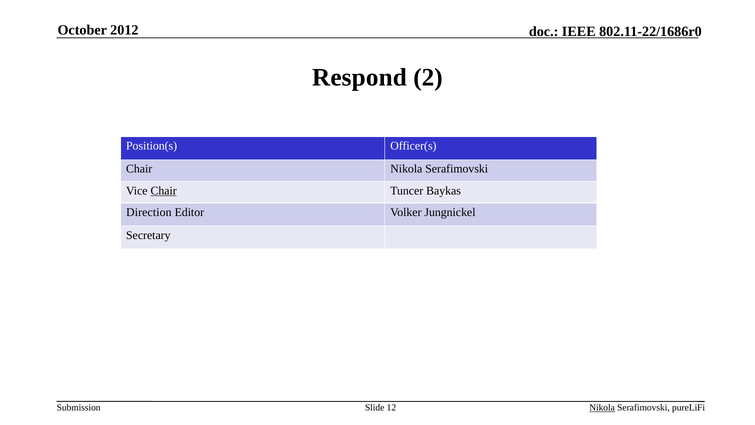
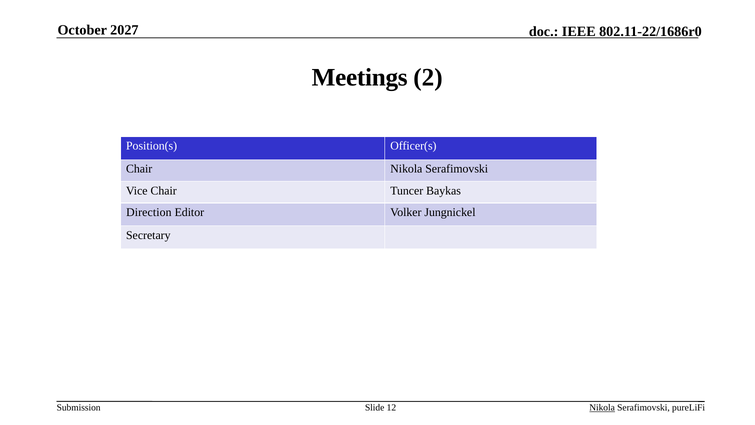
2012: 2012 -> 2027 (124, 30)
Respond: Respond -> Meetings (360, 77)
Chair underline: present -> none (164, 191)
